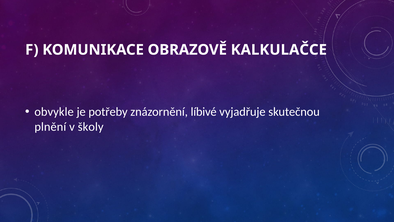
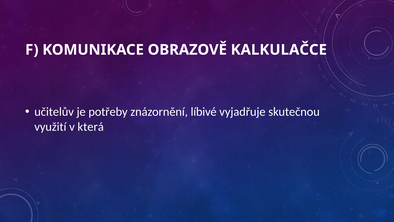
obvykle: obvykle -> učitelův (54, 112)
plnění: plnění -> využití (50, 127)
školy: školy -> která (91, 127)
